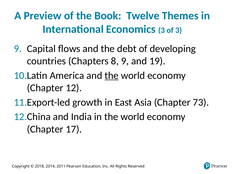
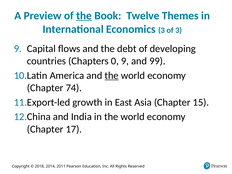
the underline: none -> present (84, 16)
8: 8 -> 0 (115, 61)
19: 19 -> 99 (157, 61)
12: 12 -> 74 (74, 88)
73: 73 -> 15 (201, 102)
